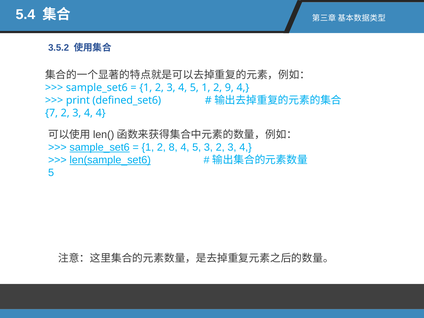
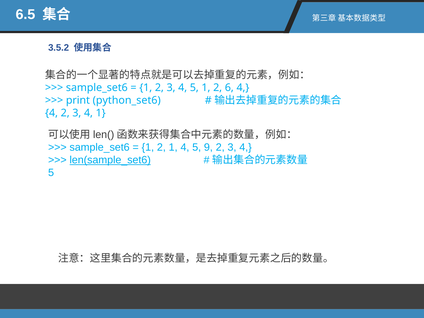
5.4: 5.4 -> 6.5 (25, 14)
9: 9 -> 6 (229, 88)
defined_set6: defined_set6 -> python_set6 (127, 100)
7: 7 -> 4 (52, 113)
4 4: 4 -> 1 (101, 113)
sample_set6 underline: present -> none (100, 147)
2 8: 8 -> 1 (173, 147)
5 3: 3 -> 9 (208, 147)
